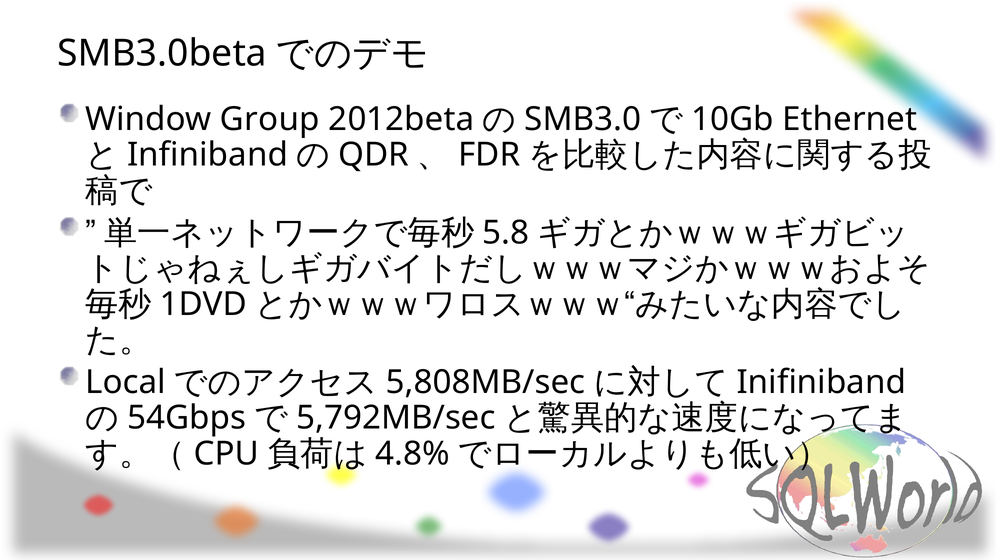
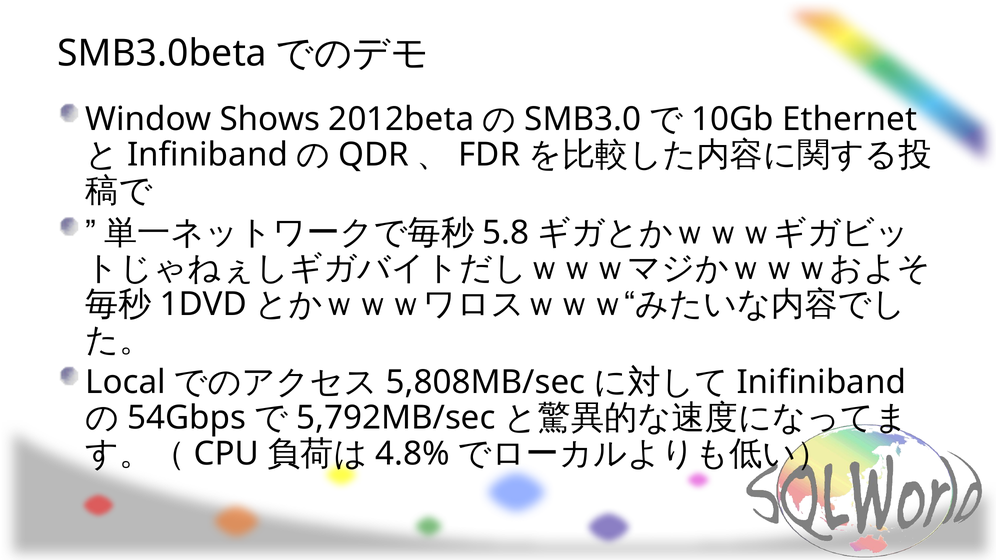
Group: Group -> Shows (270, 119)
